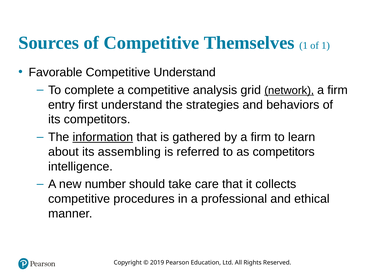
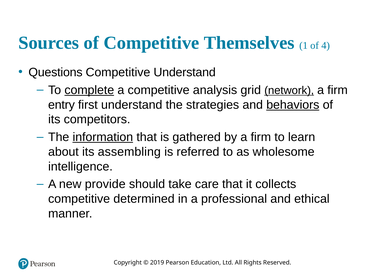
of 1: 1 -> 4 (326, 46)
Favorable: Favorable -> Questions (56, 72)
complete underline: none -> present (89, 90)
behaviors underline: none -> present (293, 105)
as competitors: competitors -> wholesome (284, 152)
number: number -> provide (105, 184)
procedures: procedures -> determined (144, 199)
